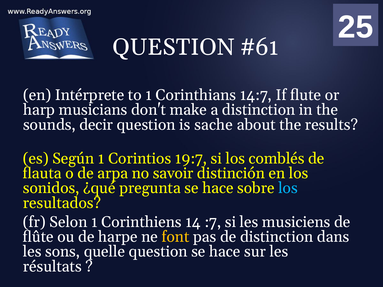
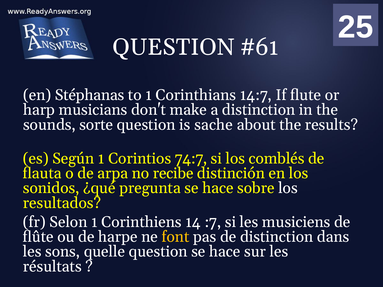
Intérprete: Intérprete -> Stéphanas (90, 95)
decir: decir -> sorte (96, 125)
19:7: 19:7 -> 74:7 (191, 159)
savoir: savoir -> recibe (173, 174)
los colour: light blue -> white (288, 188)
